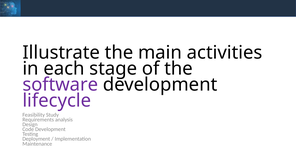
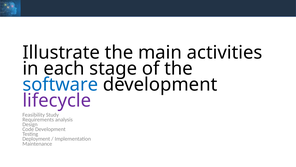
software colour: purple -> blue (60, 84)
